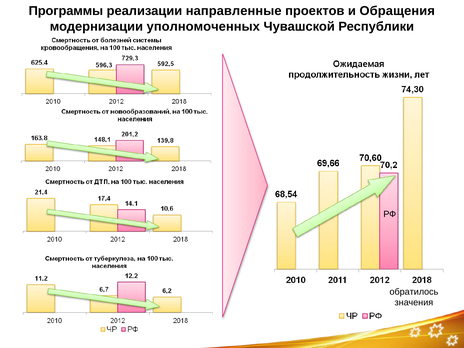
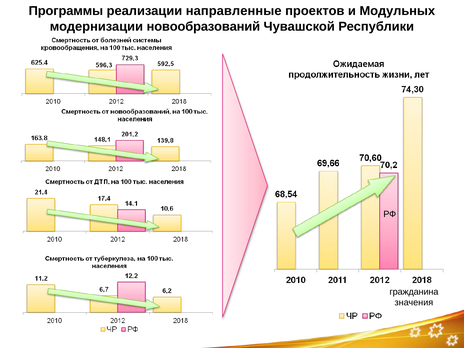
Обращения: Обращения -> Модульных (397, 11)
уполномоченных: уполномоченных -> новообразований (203, 26)
обратилось: обратилось -> гражданина (414, 292)
